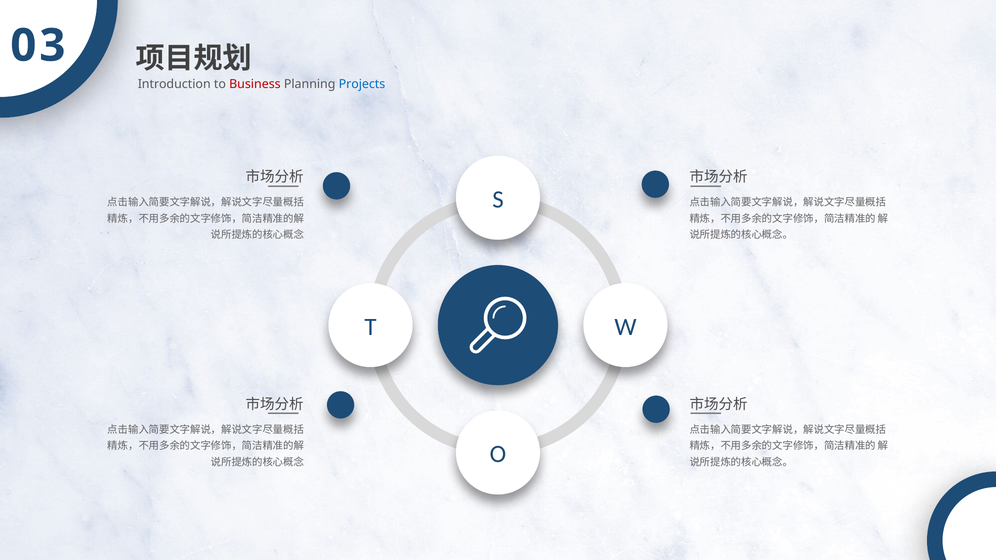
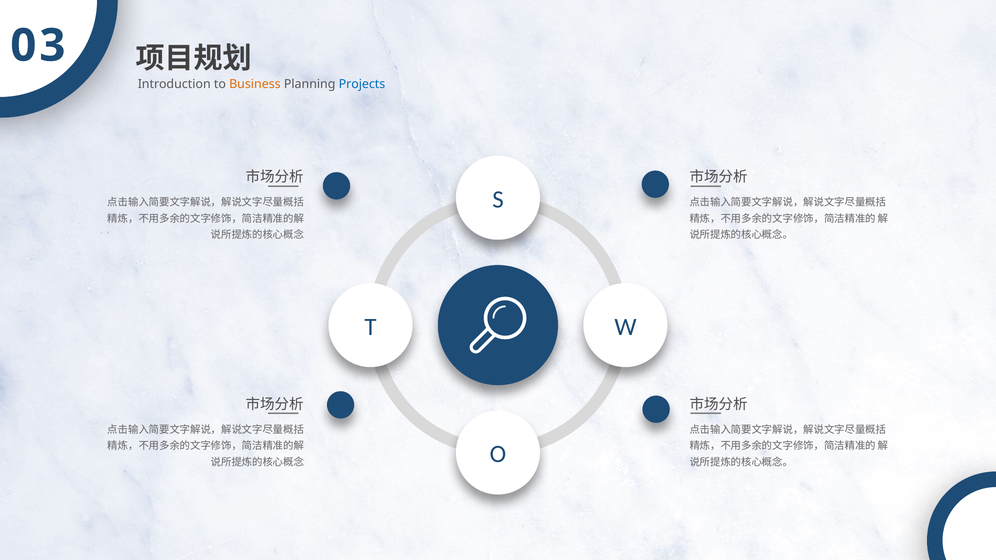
Business colour: red -> orange (255, 84)
